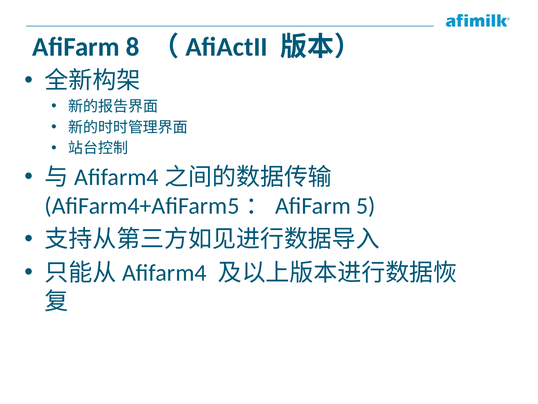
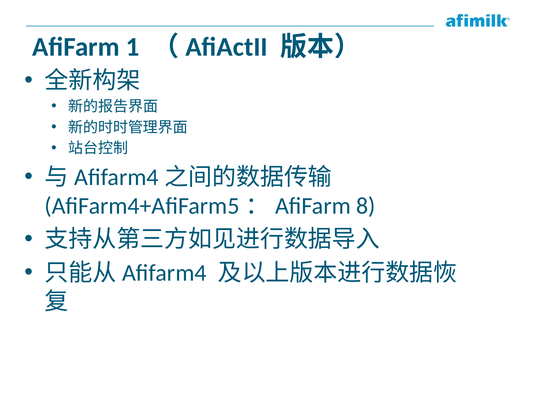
8: 8 -> 1 (133, 47)
5: 5 -> 8 (366, 206)
